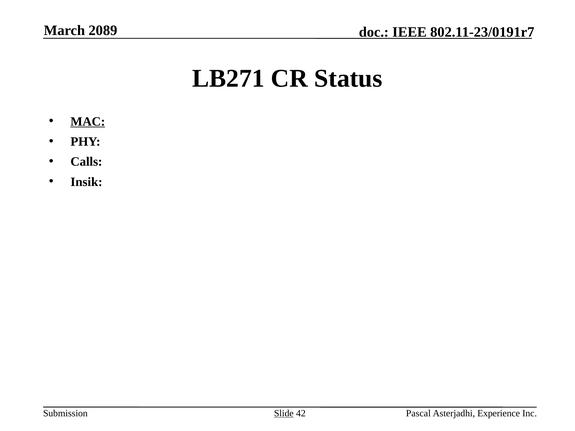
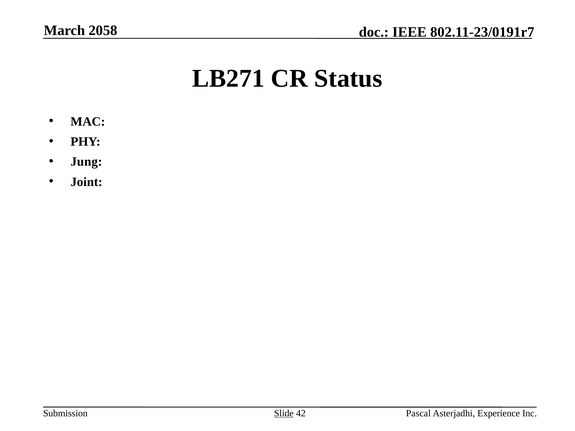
2089: 2089 -> 2058 (103, 30)
MAC underline: present -> none (88, 122)
Calls: Calls -> Jung (86, 162)
Insik: Insik -> Joint (86, 182)
